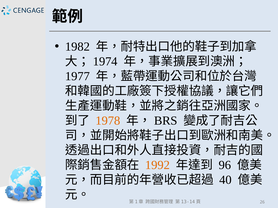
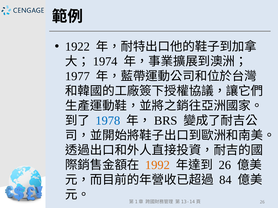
1982: 1982 -> 1922 (77, 47)
1978 colour: orange -> blue (108, 121)
96: 96 -> 26 (225, 165)
40: 40 -> 84 (225, 180)
